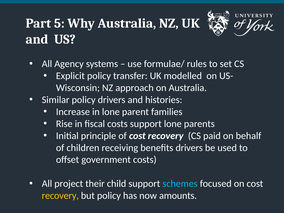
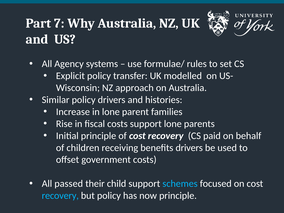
5: 5 -> 7 (59, 23)
project: project -> passed (69, 184)
recovery colour: yellow -> light blue (60, 196)
now amounts: amounts -> principle (178, 196)
